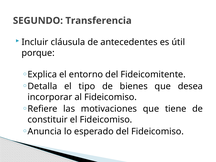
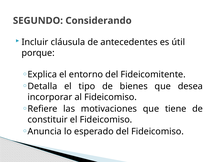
Transferencia: Transferencia -> Considerando (99, 21)
